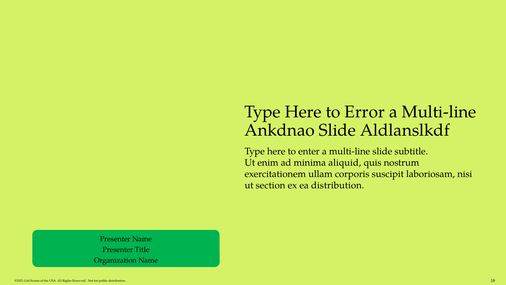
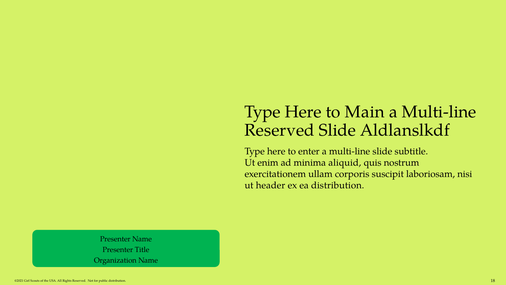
Error: Error -> Main (365, 112)
Ankdnao: Ankdnao -> Reserved (280, 130)
section: section -> header (271, 185)
